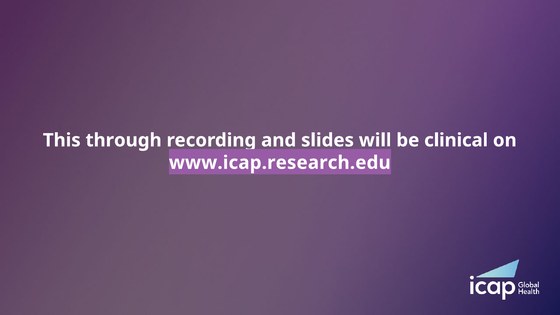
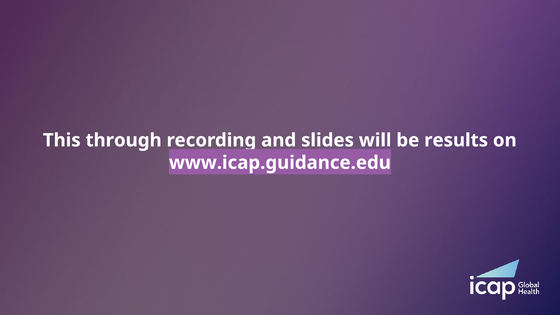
clinical: clinical -> results (456, 140)
www.icap.research.edu: www.icap.research.edu -> www.icap.guidance.edu (280, 163)
